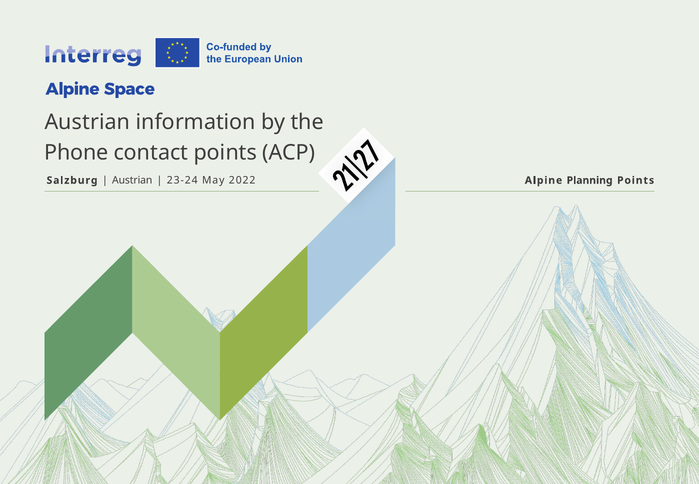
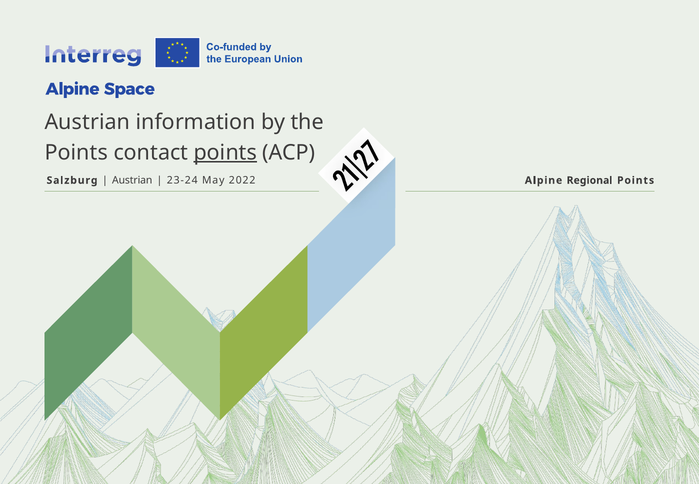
Phone: Phone -> Points (76, 152)
points underline: none -> present (225, 152)
Planning: Planning -> Regional (590, 180)
